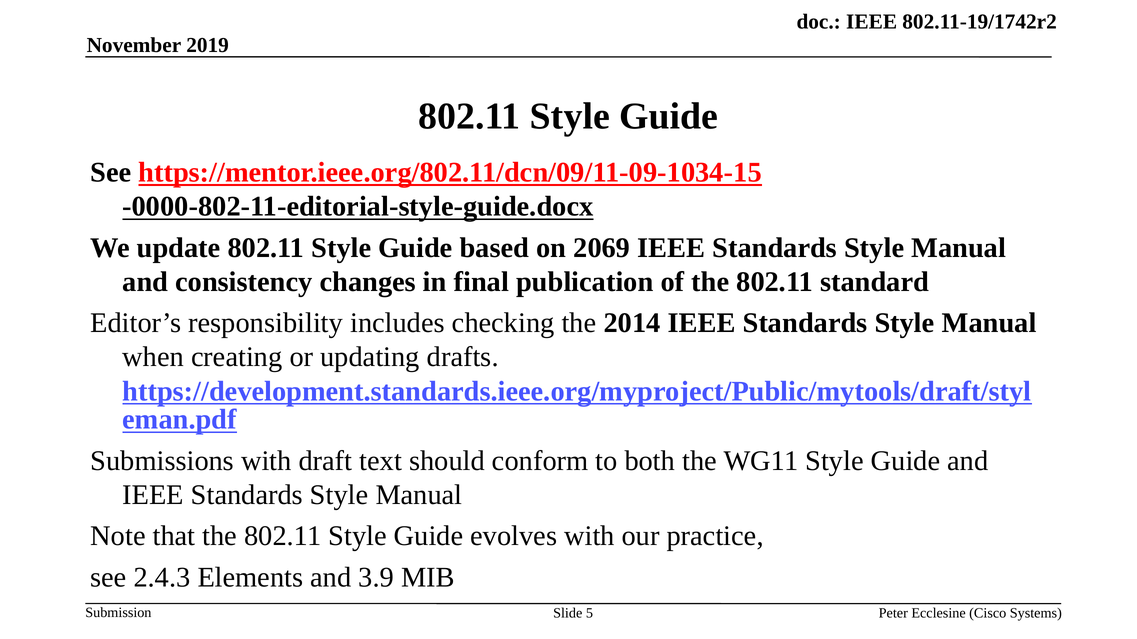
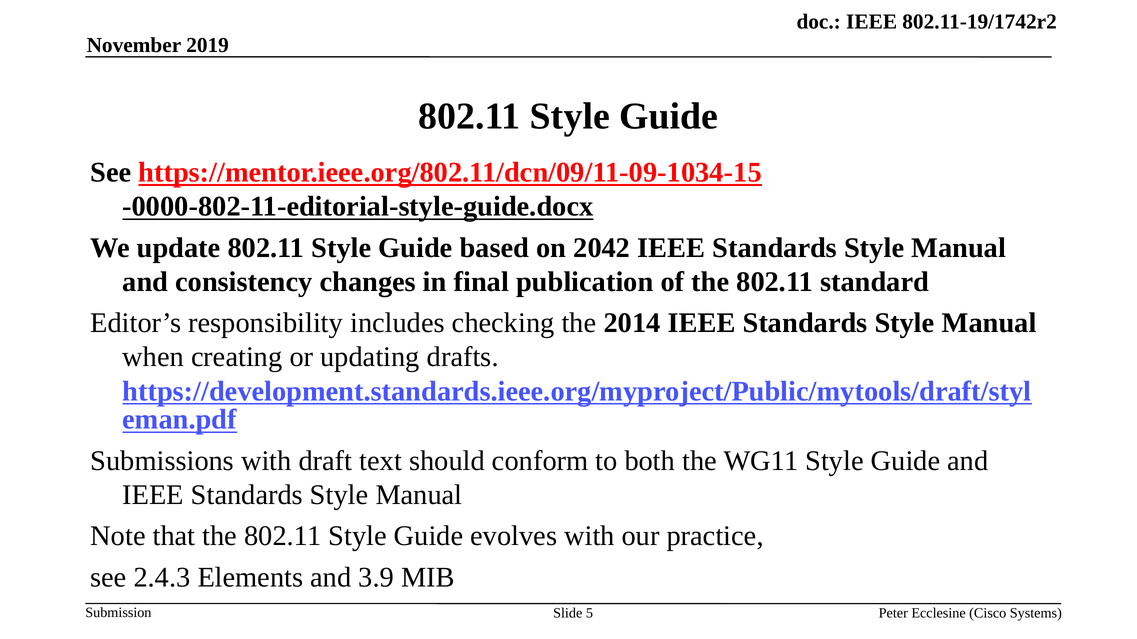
2069: 2069 -> 2042 (602, 248)
